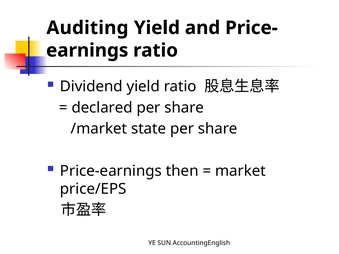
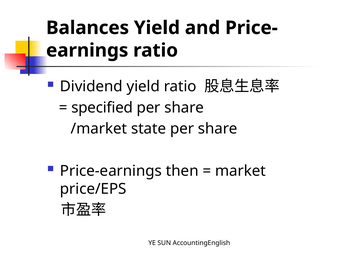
Auditing: Auditing -> Balances (88, 28)
declared: declared -> specified (102, 108)
